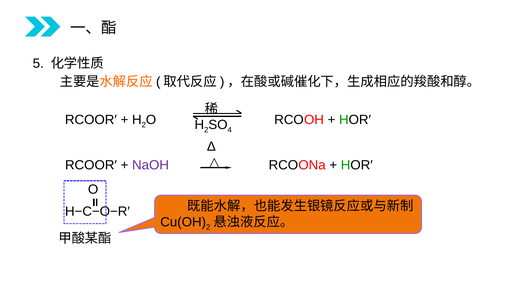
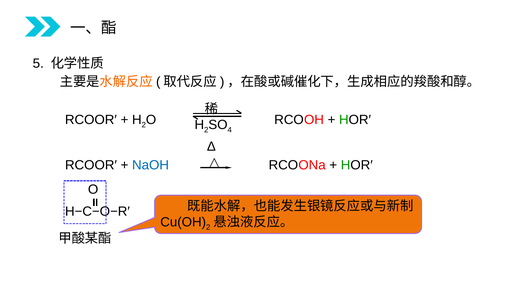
NaOH colour: purple -> blue (151, 165)
